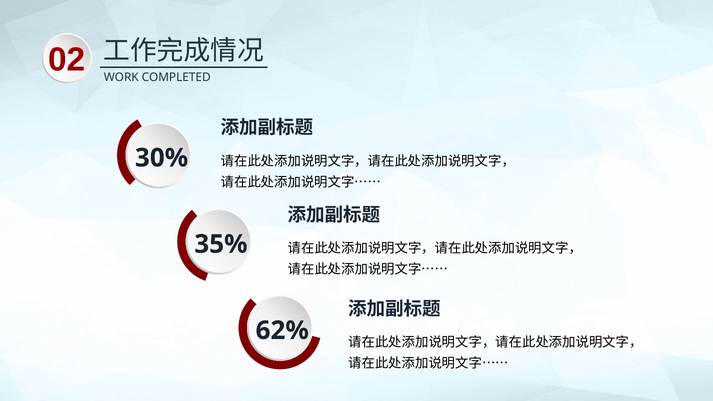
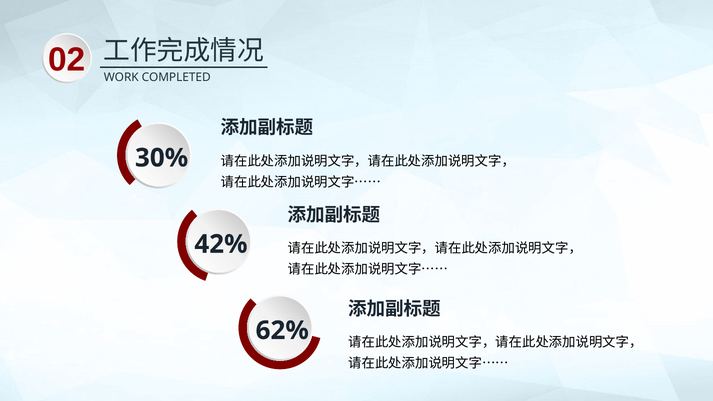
35%: 35% -> 42% (221, 244)
